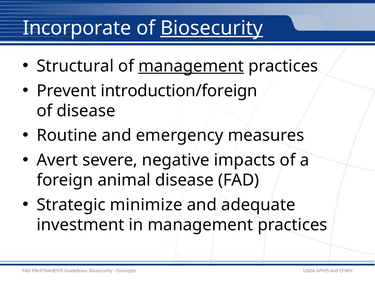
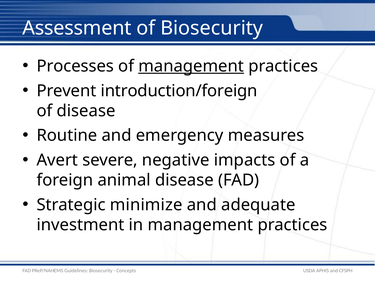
Incorporate: Incorporate -> Assessment (77, 28)
Biosecurity underline: present -> none (212, 28)
Structural: Structural -> Processes (75, 66)
